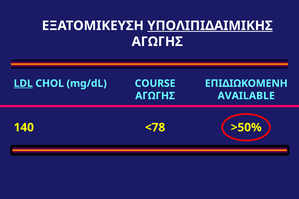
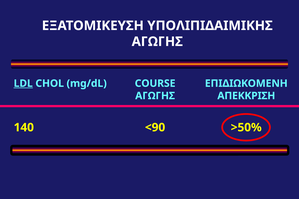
ΥΠΟΛΙΠΙΔΑΙΜΙΚΗΣ underline: present -> none (210, 26)
AVAILABLE: AVAILABLE -> ΑΠΕΚΚΡΙΣΗ (246, 96)
<78: <78 -> <90 (155, 128)
